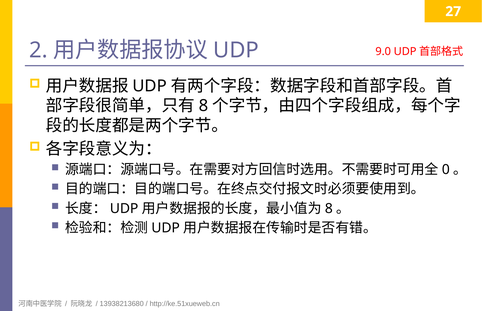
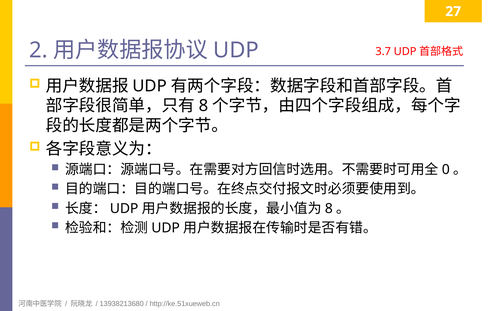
9.0: 9.0 -> 3.7 (383, 51)
